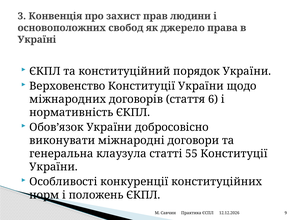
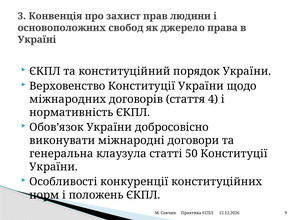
6: 6 -> 4 (213, 99)
55: 55 -> 50 (192, 154)
